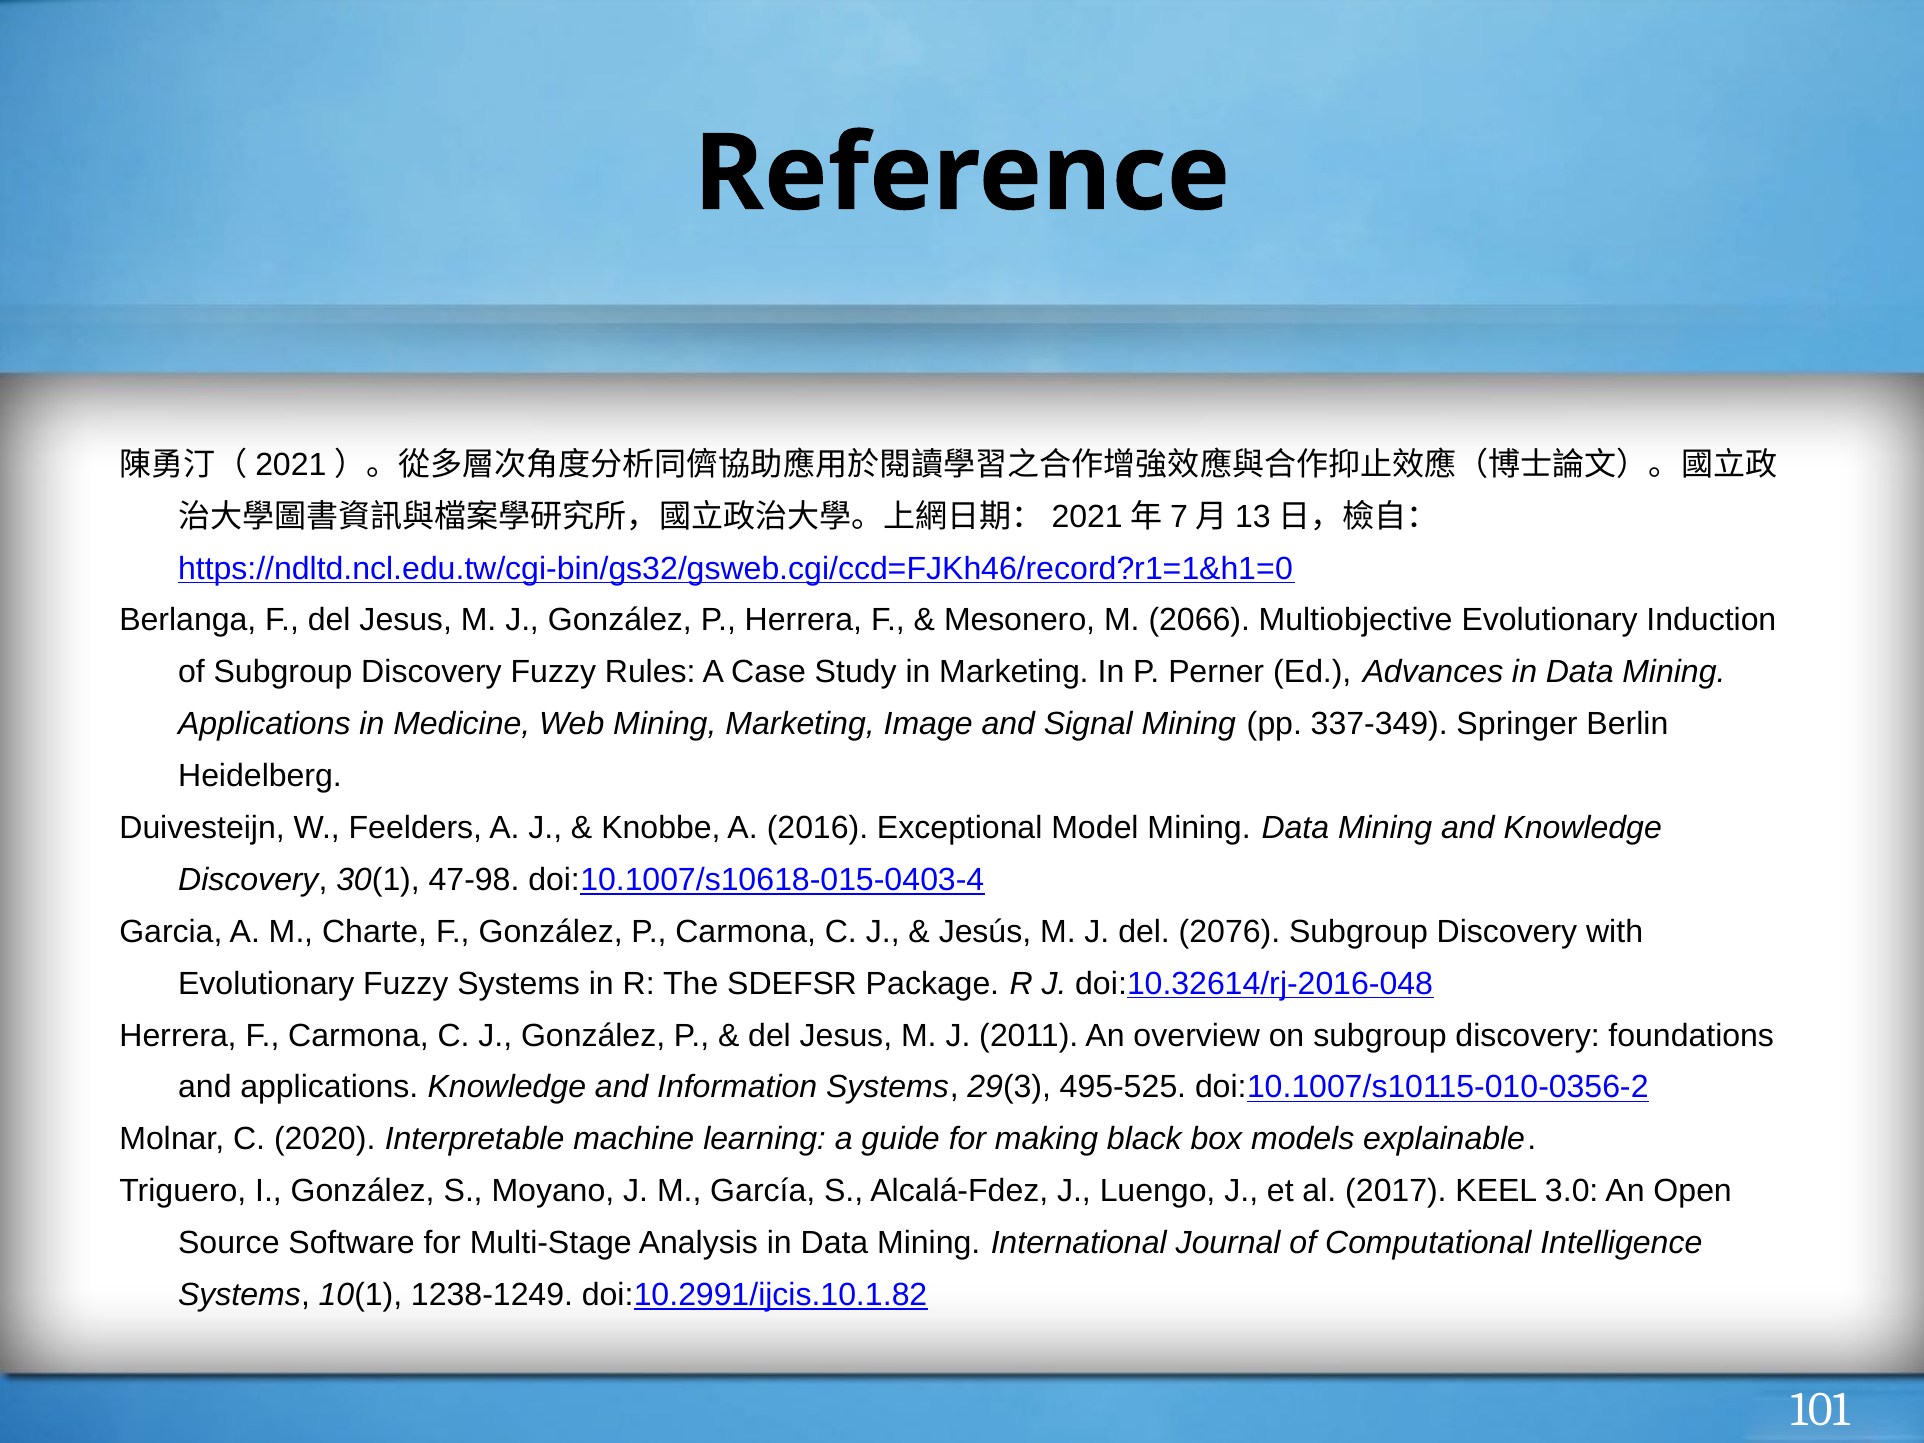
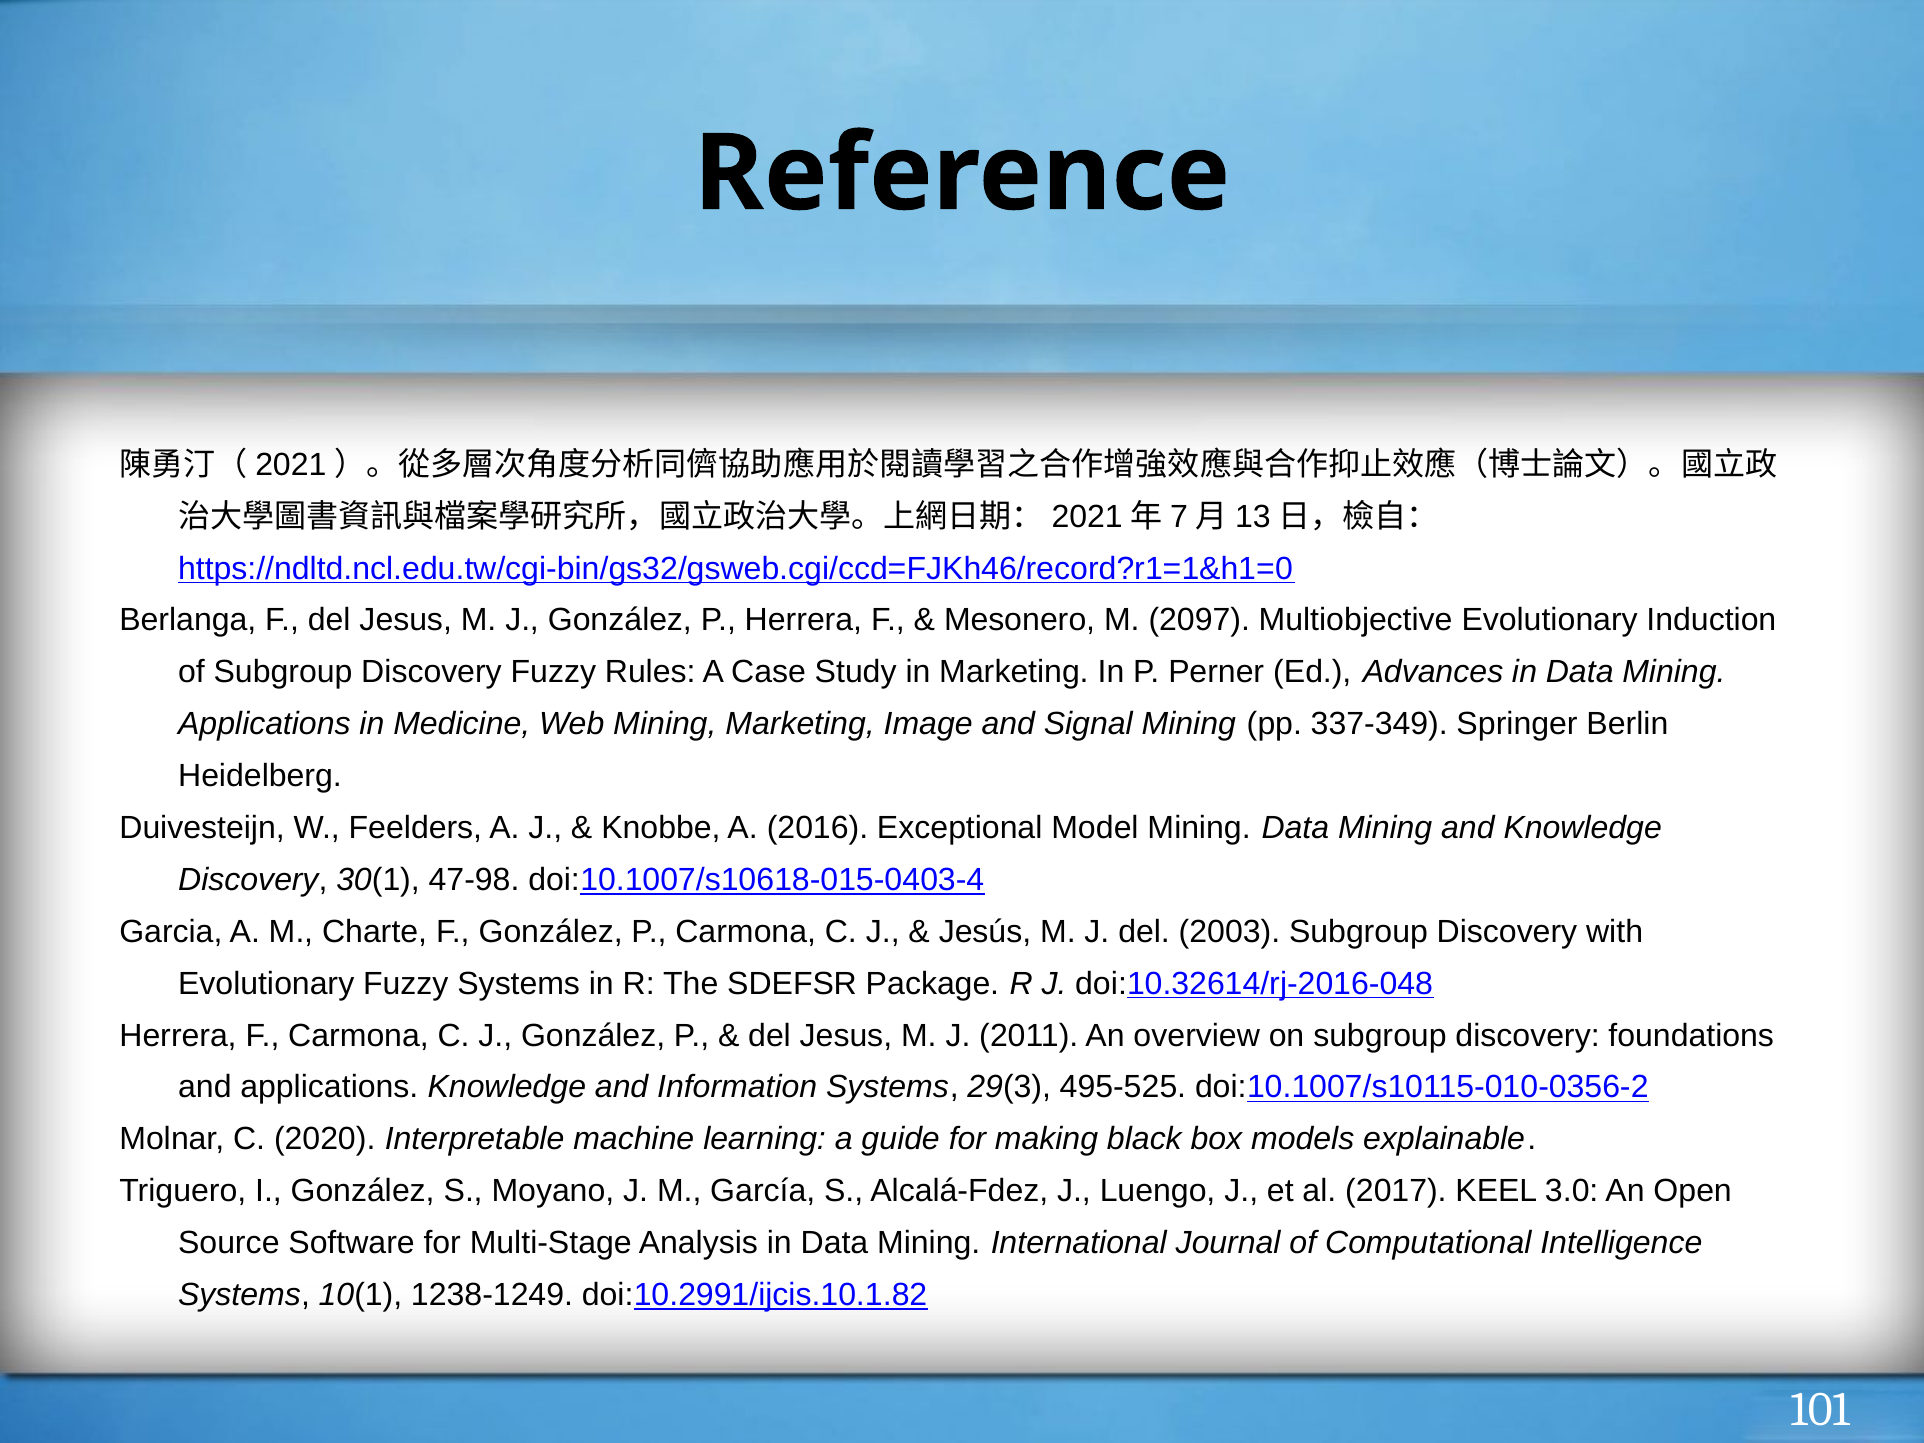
2066: 2066 -> 2097 (1199, 620)
2076: 2076 -> 2003 (1229, 932)
